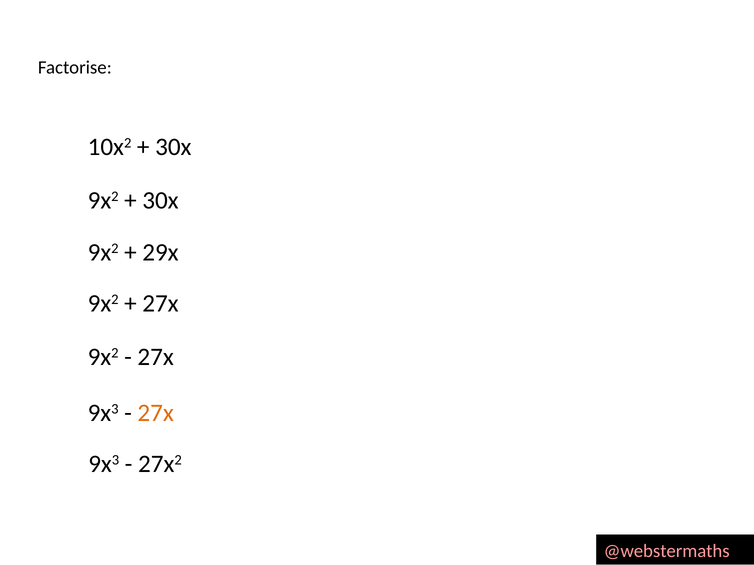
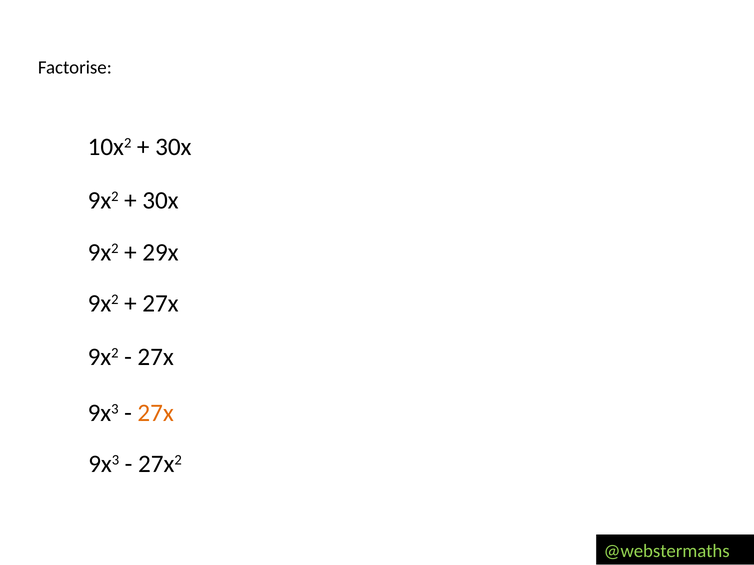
@webstermaths colour: pink -> light green (667, 551)
